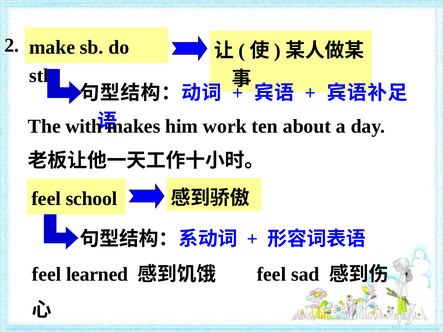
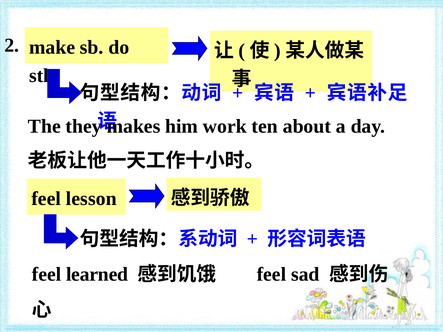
with: with -> they (84, 127)
school: school -> lesson (91, 199)
